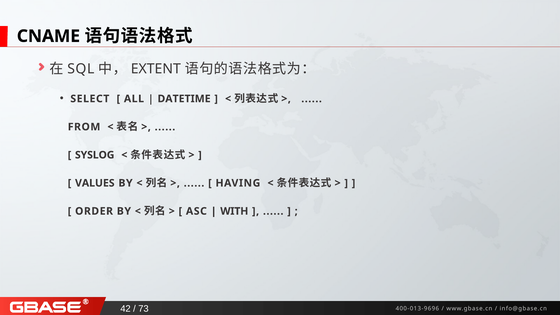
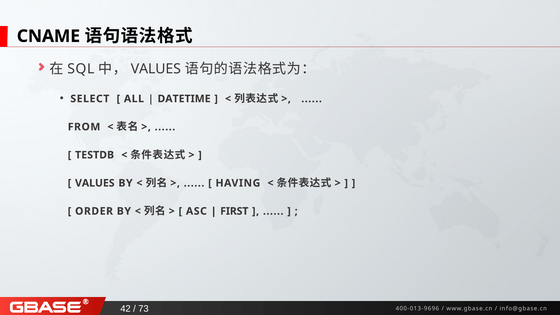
EXTENT: EXTENT -> VALUES (156, 69)
SYSLOG: SYSLOG -> TESTDB (95, 155)
WITH: WITH -> FIRST (234, 211)
